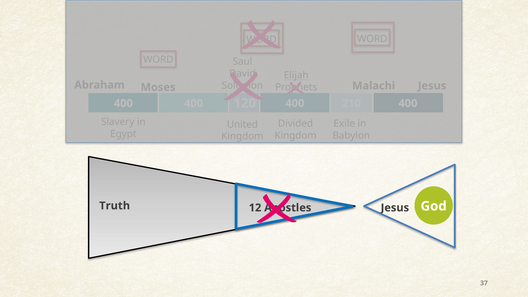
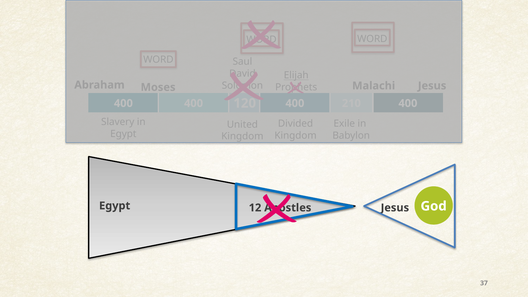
Truth: Truth -> Egypt (115, 206)
